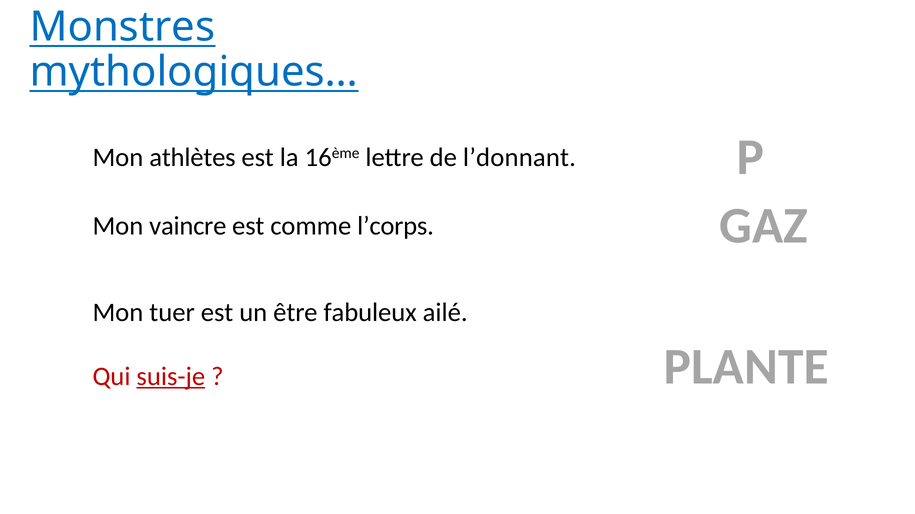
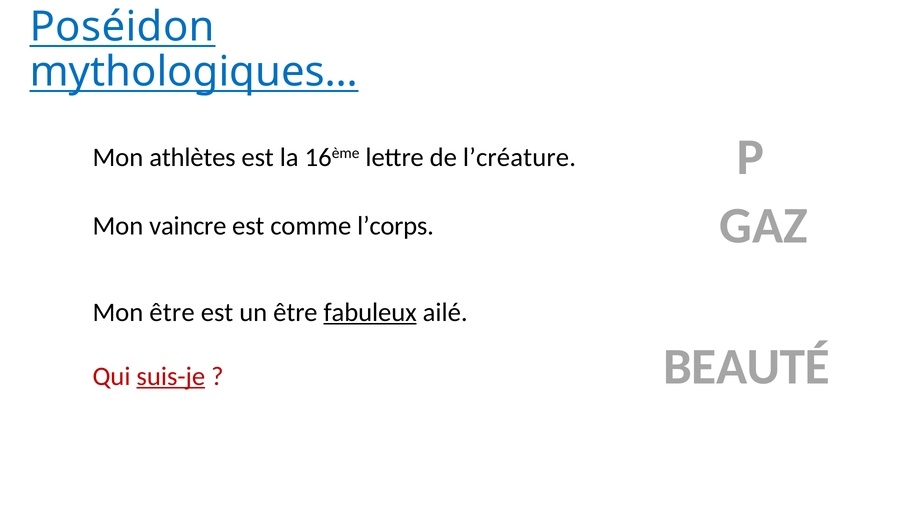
Monstres: Monstres -> Poséidon (122, 27)
l’donnant: l’donnant -> l’créature (519, 158)
Mon tuer: tuer -> être (172, 313)
fabuleux underline: none -> present (370, 313)
PLANTE: PLANTE -> BEAUTÉ (746, 367)
